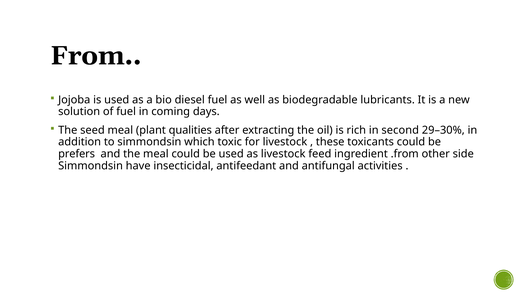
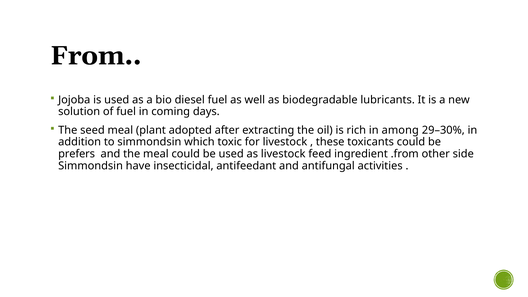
qualities: qualities -> adopted (190, 130)
second: second -> among (400, 130)
